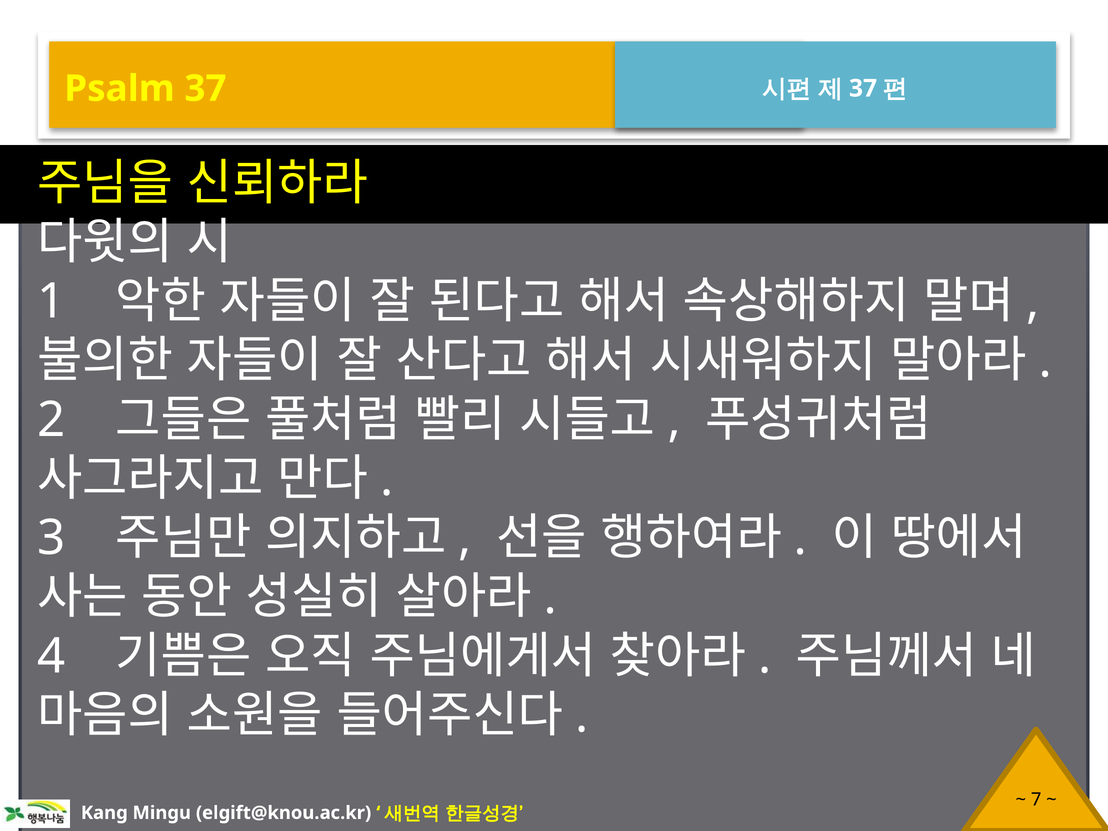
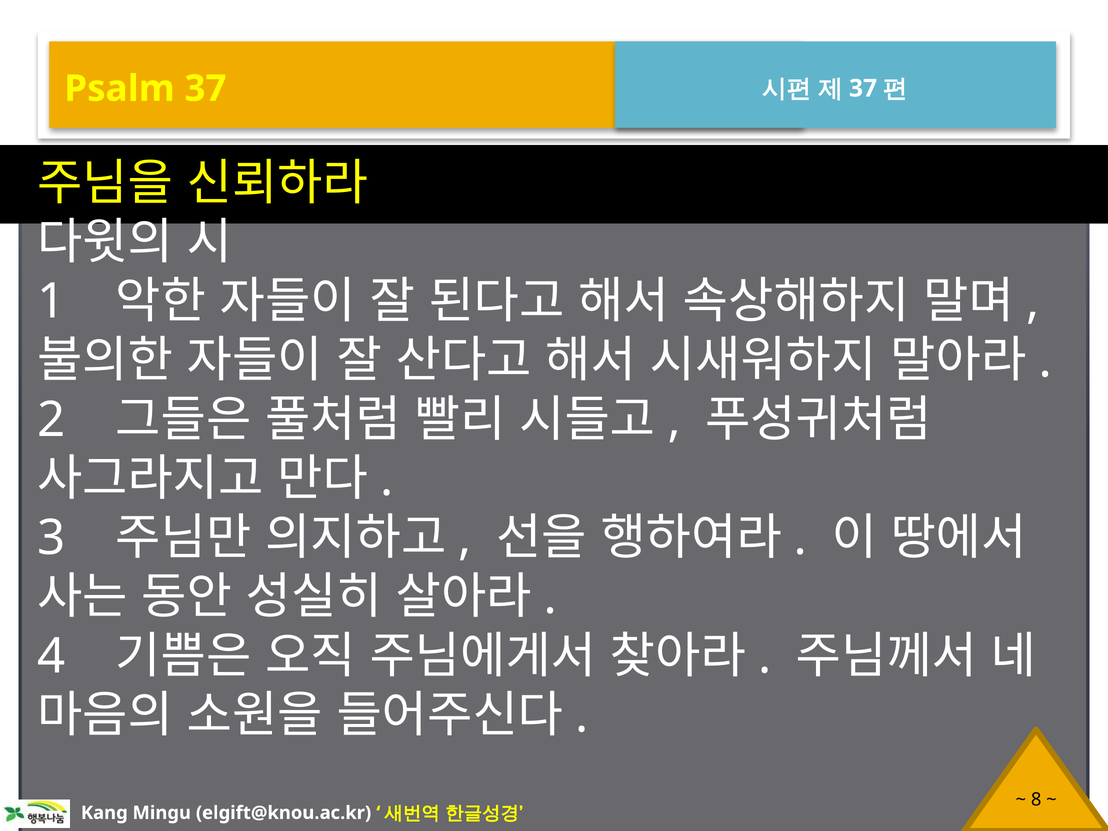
7: 7 -> 8 (1036, 800)
